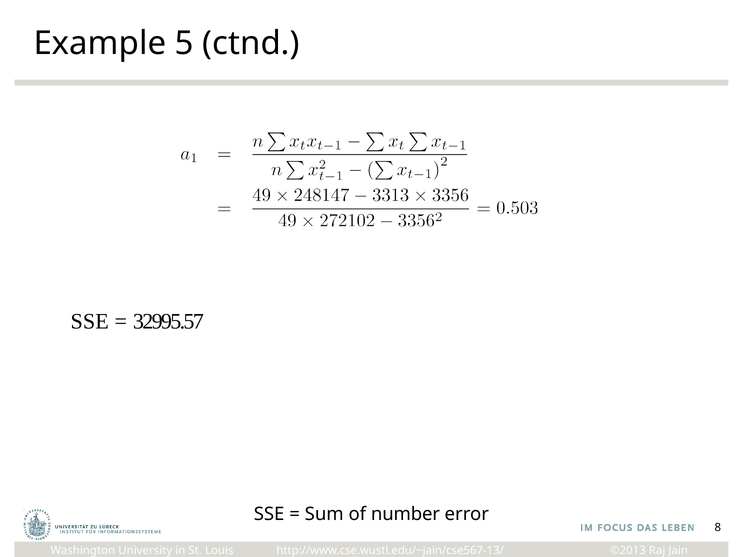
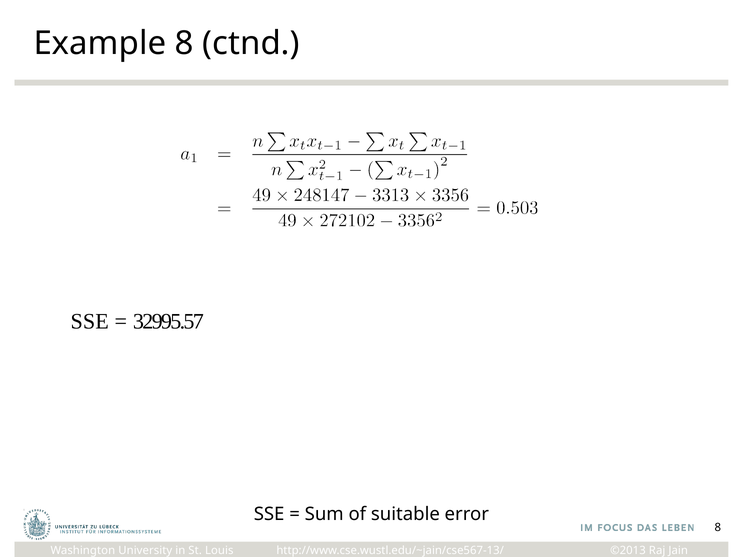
Example 5: 5 -> 8 (184, 43)
number: number -> suitable (405, 514)
